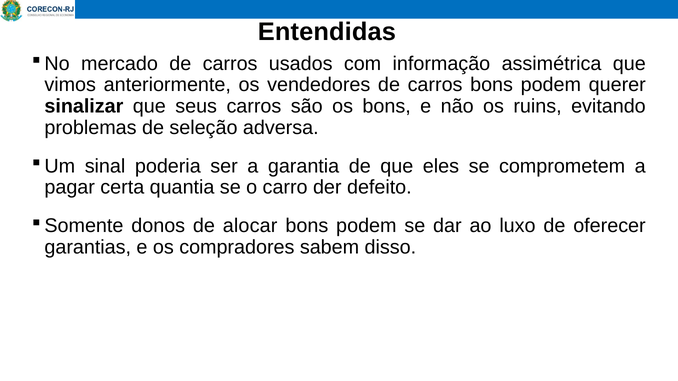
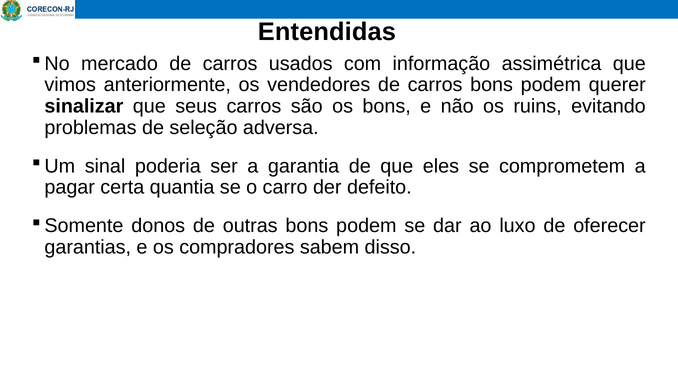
alocar: alocar -> outras (250, 226)
